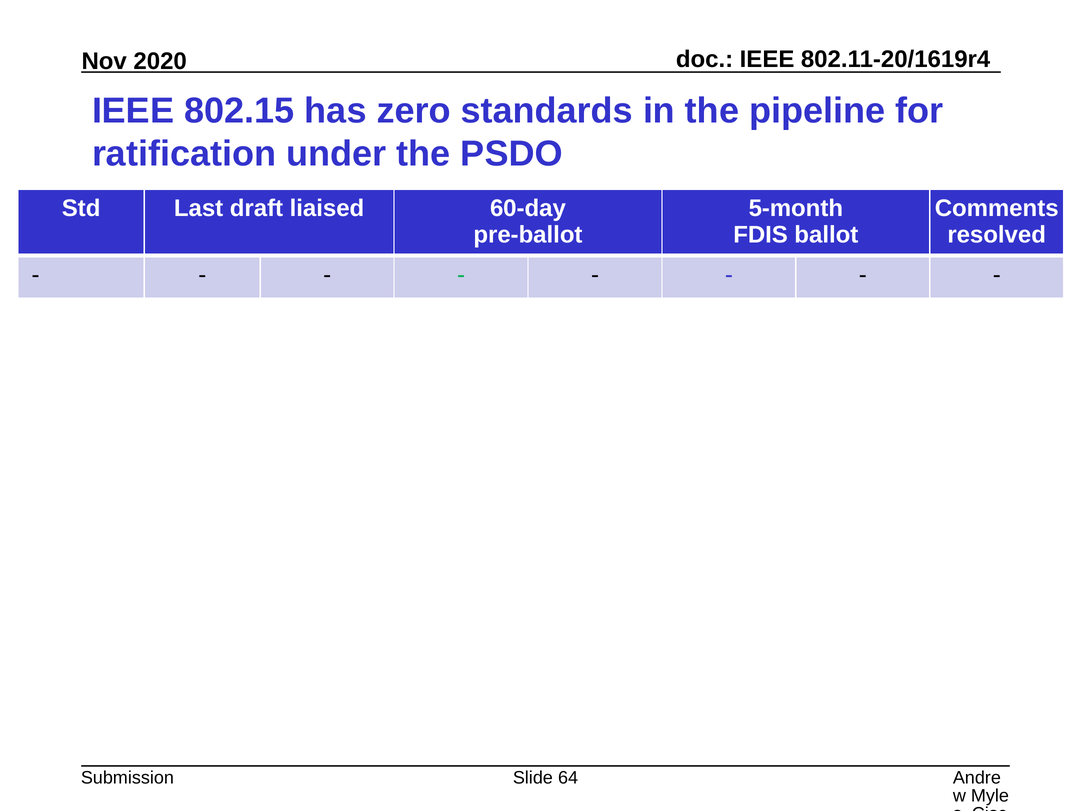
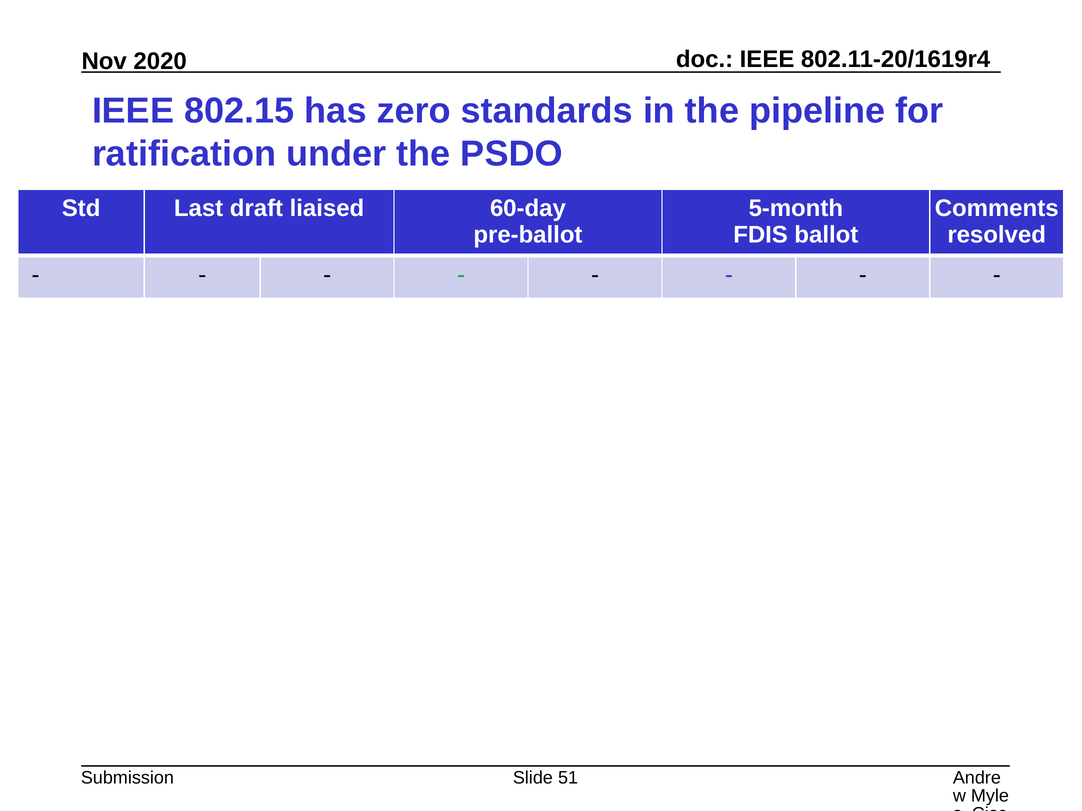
64: 64 -> 51 (568, 778)
